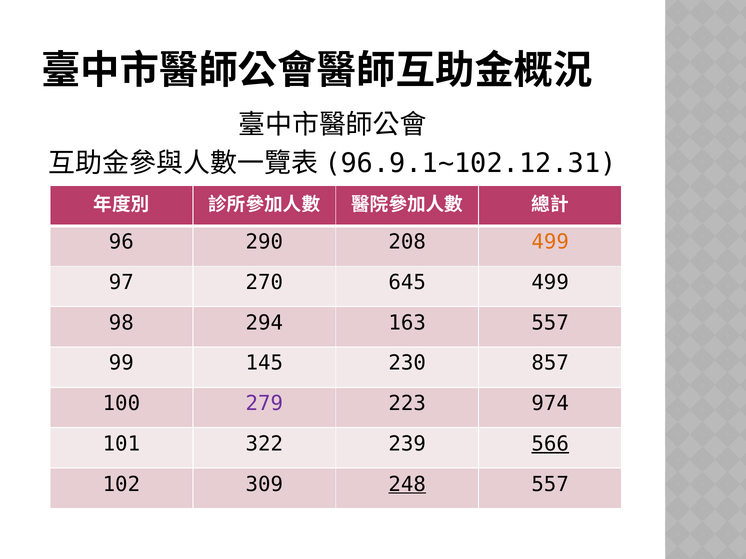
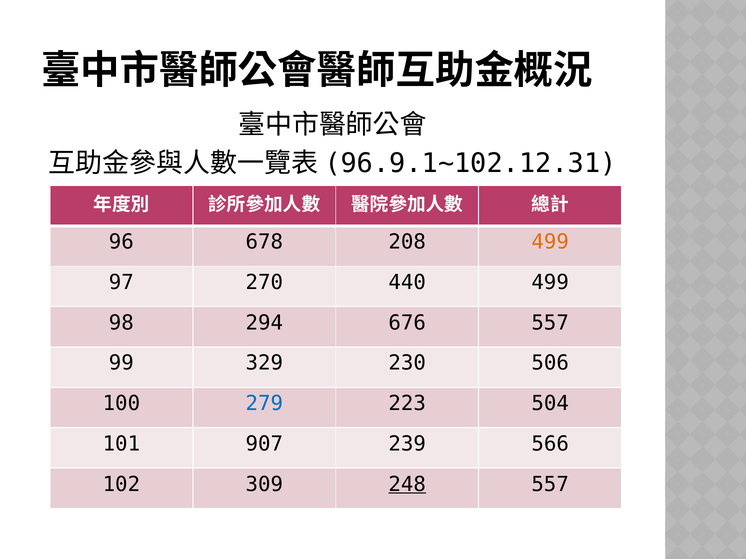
290: 290 -> 678 (264, 242)
645: 645 -> 440 (407, 283)
163: 163 -> 676 (407, 323)
145: 145 -> 329 (264, 363)
857: 857 -> 506 (550, 363)
279 colour: purple -> blue (264, 404)
974: 974 -> 504 (550, 404)
322: 322 -> 907 (264, 444)
566 underline: present -> none (550, 444)
